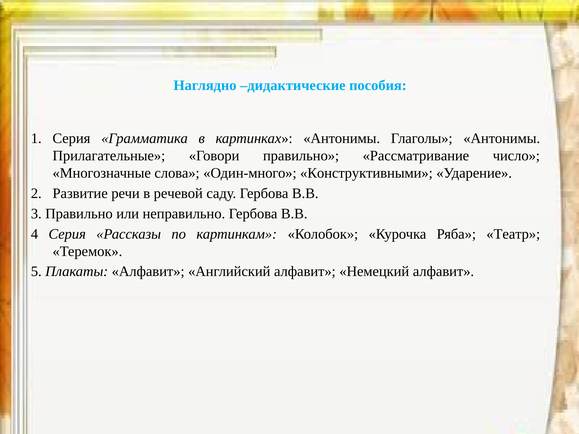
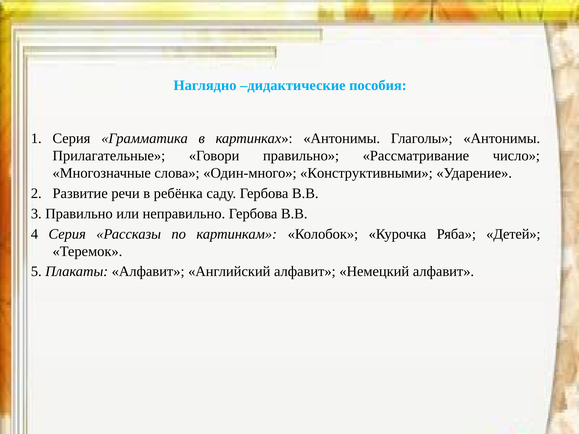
речевой: речевой -> ребёнка (178, 194)
Театр: Театр -> Детей (513, 234)
